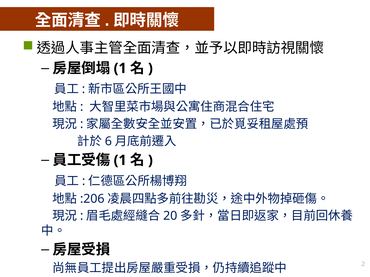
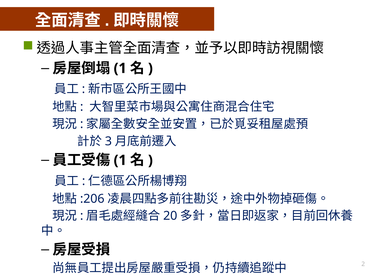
6: 6 -> 3 (108, 141)
